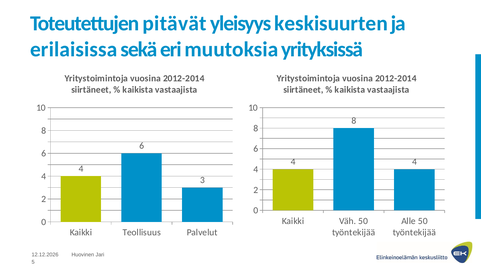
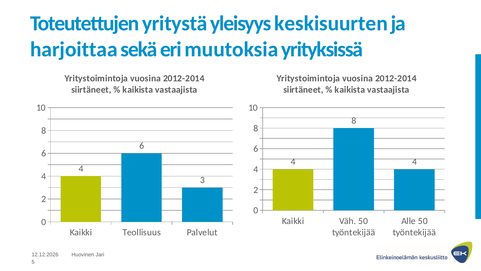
pitävät: pitävät -> yritystä (175, 24)
erilaisissa: erilaisissa -> harjoittaa (74, 49)
